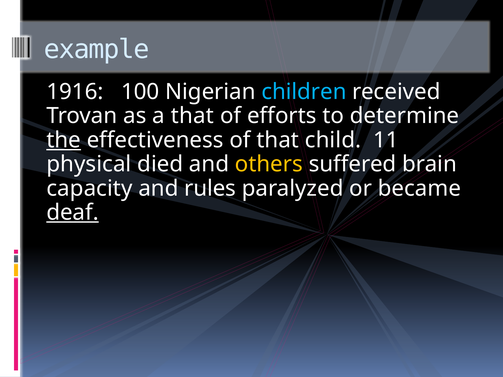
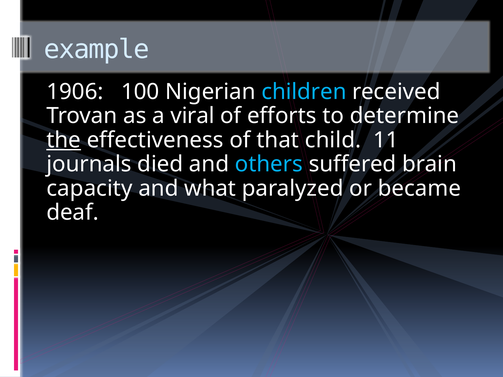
1916: 1916 -> 1906 (75, 92)
a that: that -> viral (193, 116)
physical: physical -> journals (89, 164)
others colour: yellow -> light blue (269, 164)
rules: rules -> what (210, 188)
deaf underline: present -> none (73, 213)
